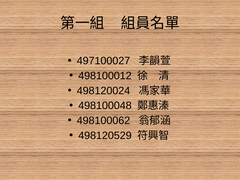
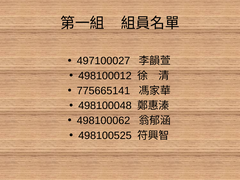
498120024: 498120024 -> 775665141 (103, 91)
498120529: 498120529 -> 498100525 (105, 136)
